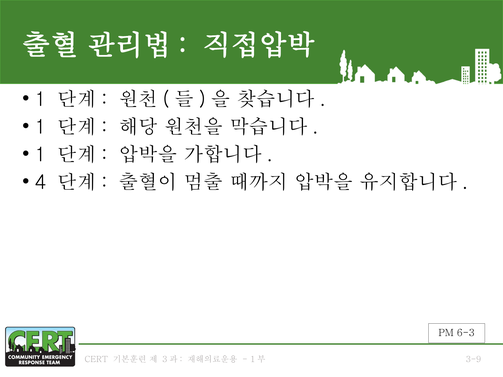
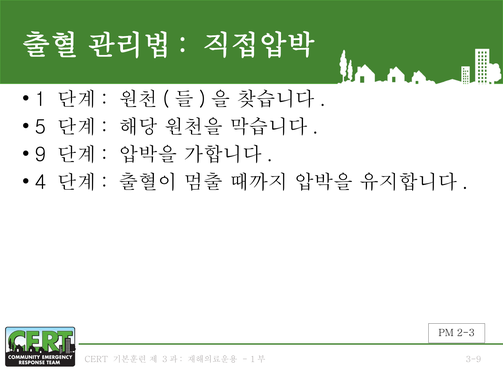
1: 1 -> 5 (41, 127)
1: 1 -> 9 (41, 155)
6-3: 6-3 -> 2-3 (466, 333)
